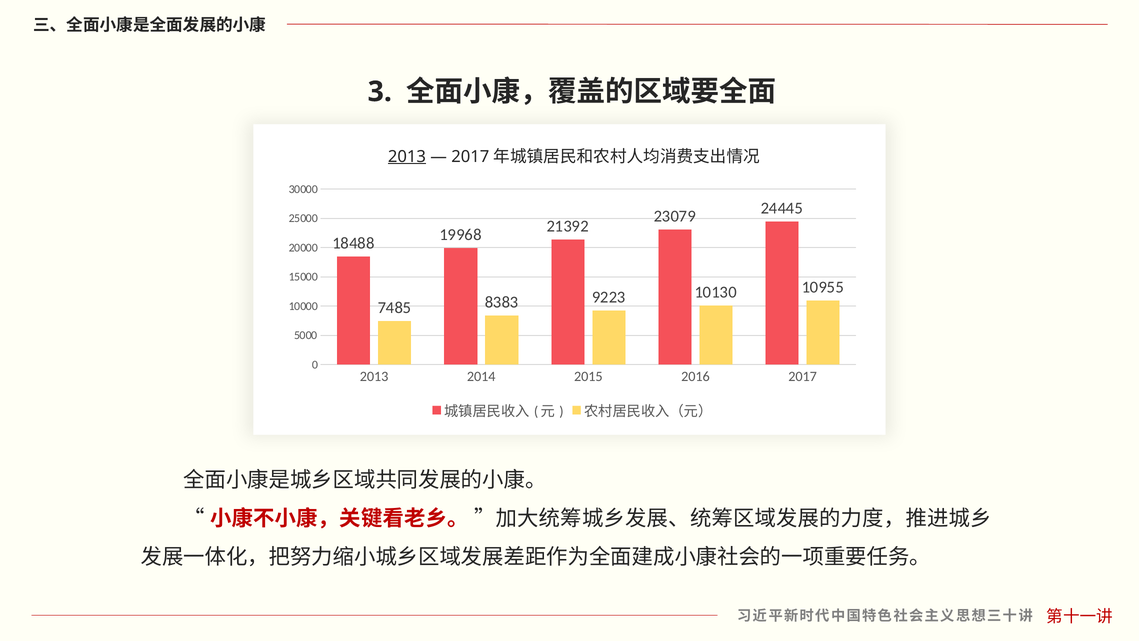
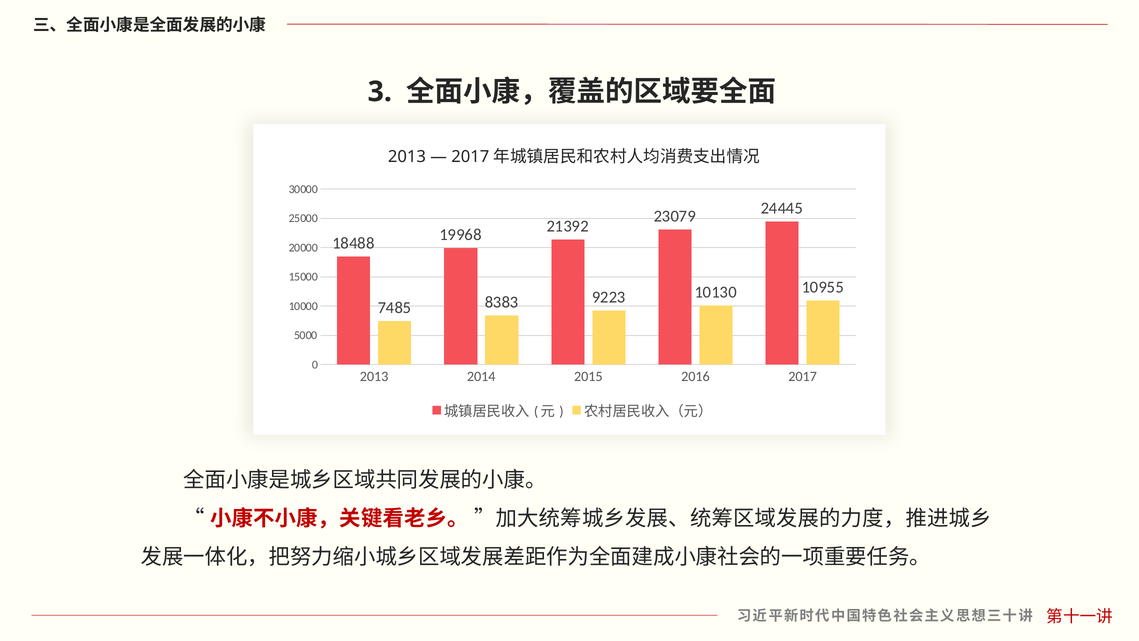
2013 underline: present -> none (407, 156)
